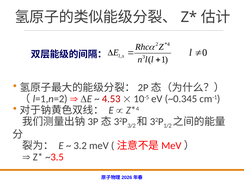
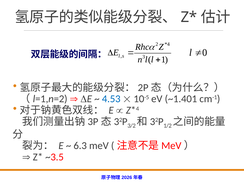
4.53 colour: red -> blue (111, 99)
~0.345: ~0.345 -> ~1.401 (181, 99)
3.2: 3.2 -> 6.3 (80, 146)
